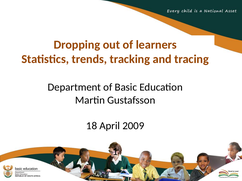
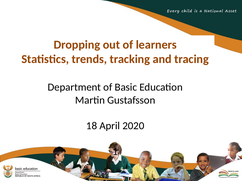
2009: 2009 -> 2020 (133, 126)
